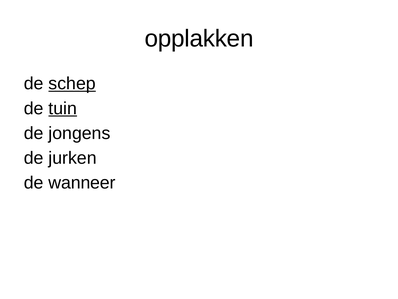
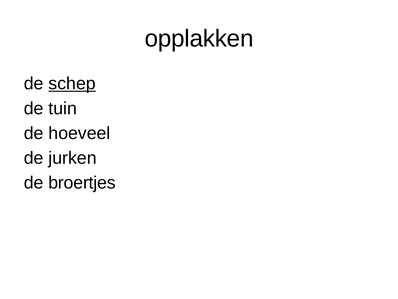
tuin underline: present -> none (63, 108)
jongens: jongens -> hoeveel (79, 133)
wanneer: wanneer -> broertjes (82, 183)
